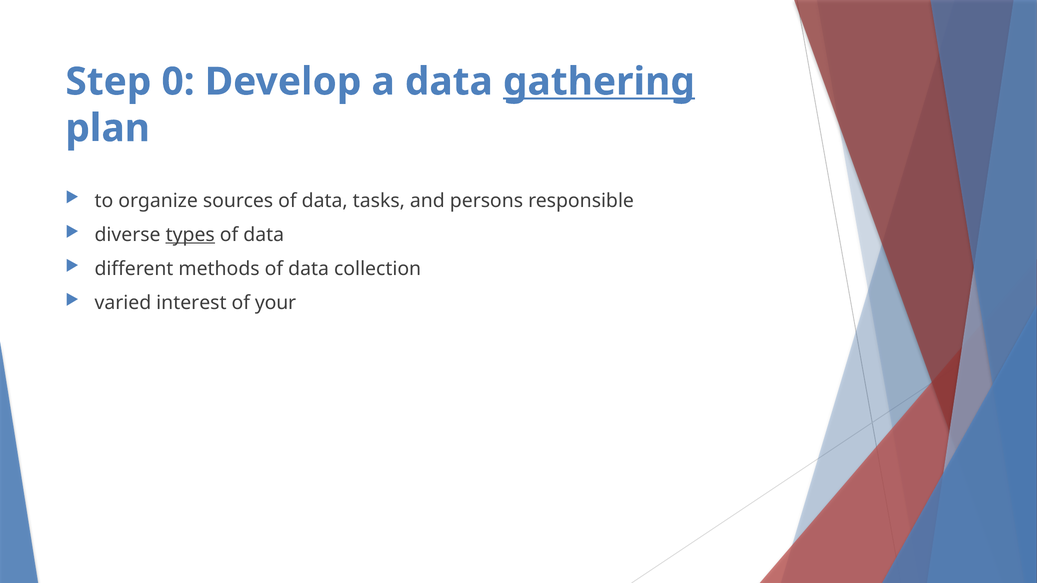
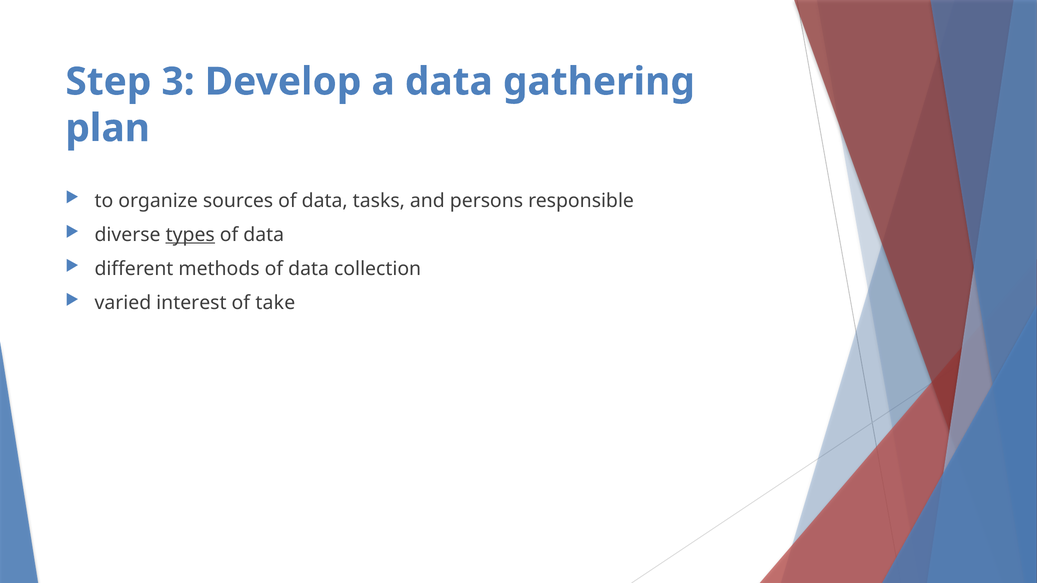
0: 0 -> 3 (178, 82)
gathering underline: present -> none (599, 82)
your: your -> take (275, 303)
